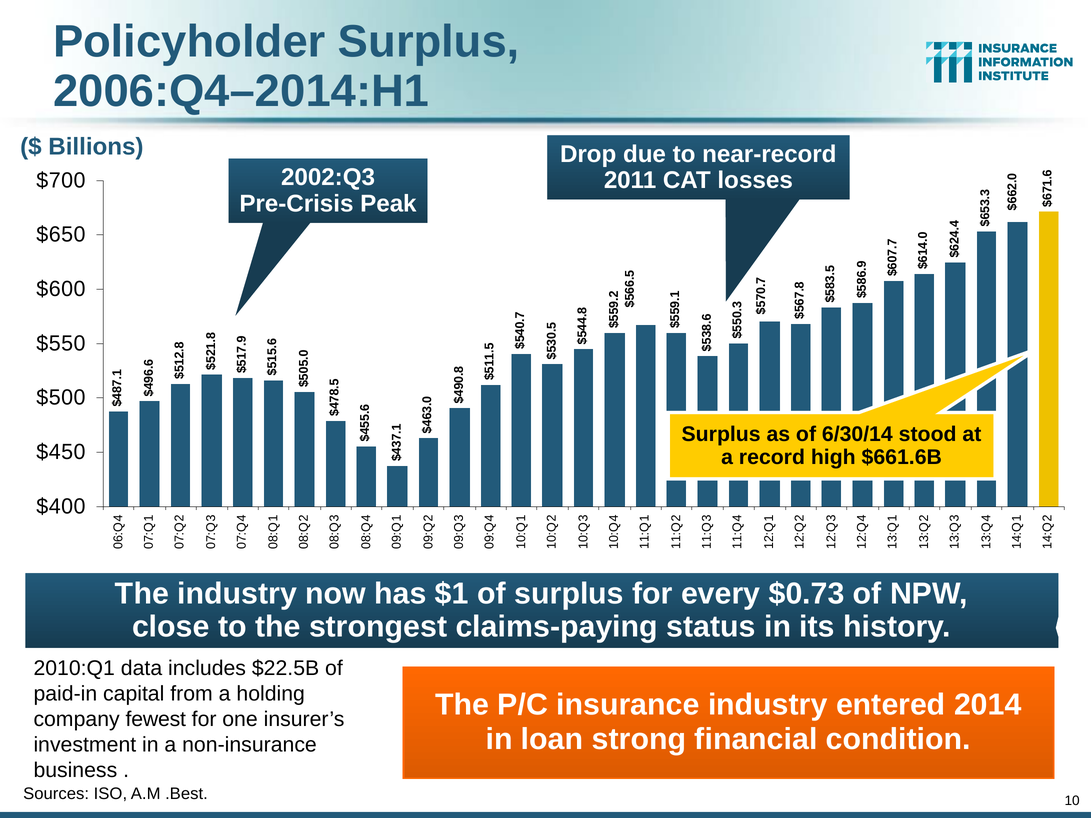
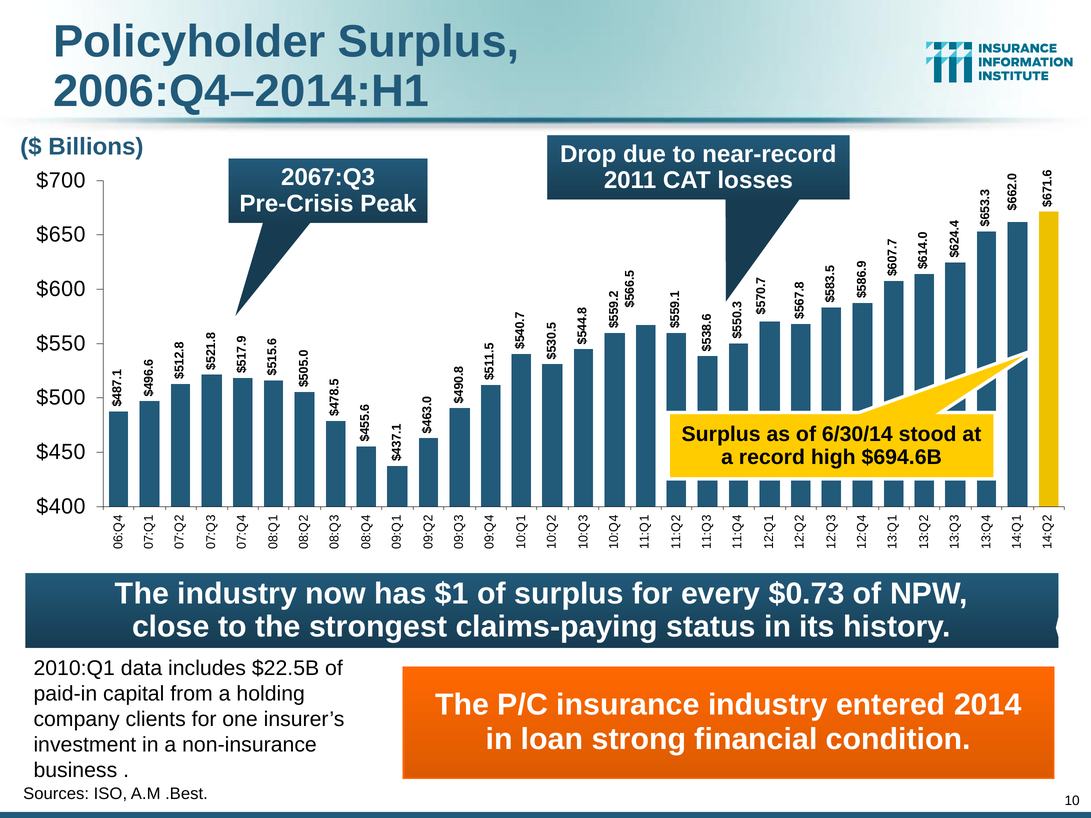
2002:Q3: 2002:Q3 -> 2067:Q3 (328, 177)
$661.6B: $661.6B -> $694.6B (902, 457)
fewest: fewest -> clients (156, 720)
